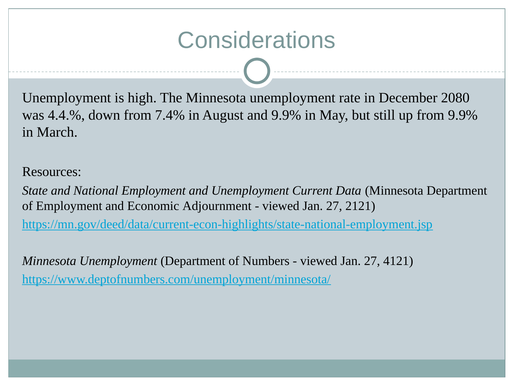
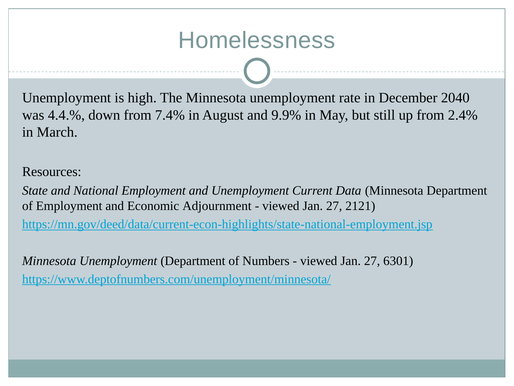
Considerations: Considerations -> Homelessness (257, 40)
2080: 2080 -> 2040 (455, 98)
from 9.9%: 9.9% -> 2.4% (463, 115)
4121: 4121 -> 6301 (398, 260)
